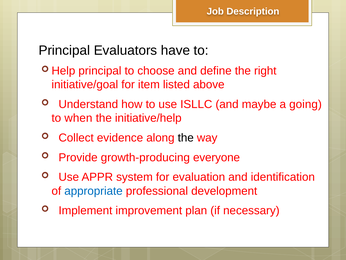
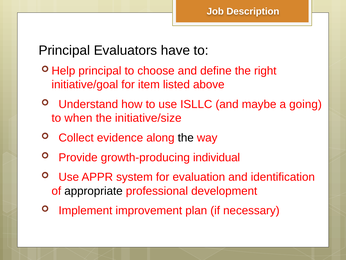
initiative/help: initiative/help -> initiative/size (148, 118)
everyone: everyone -> individual (217, 157)
appropriate colour: blue -> black (94, 191)
